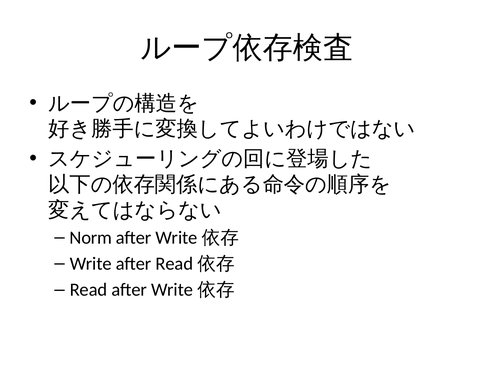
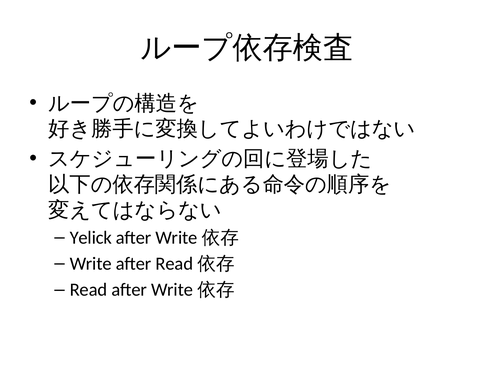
Norm: Norm -> Yelick (91, 237)
